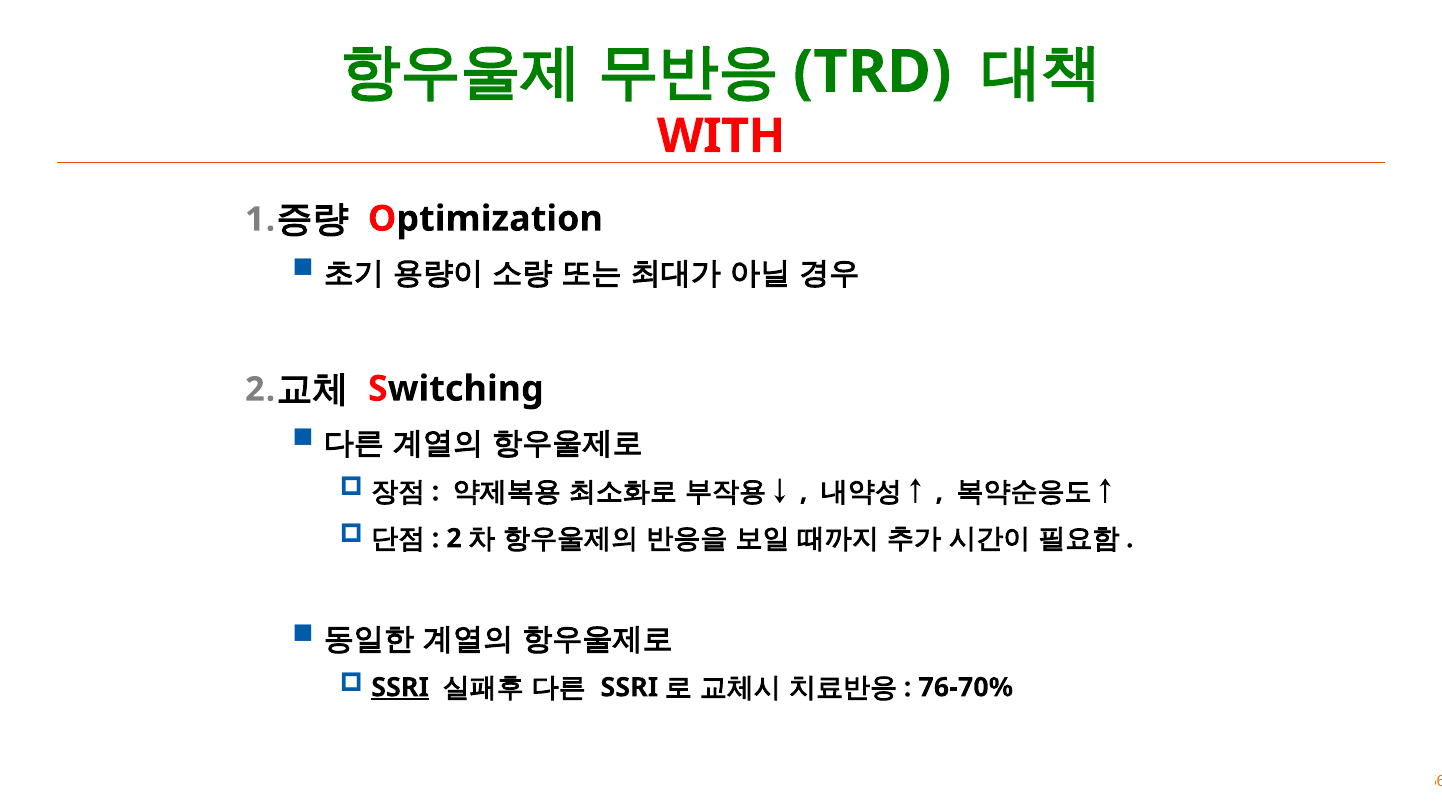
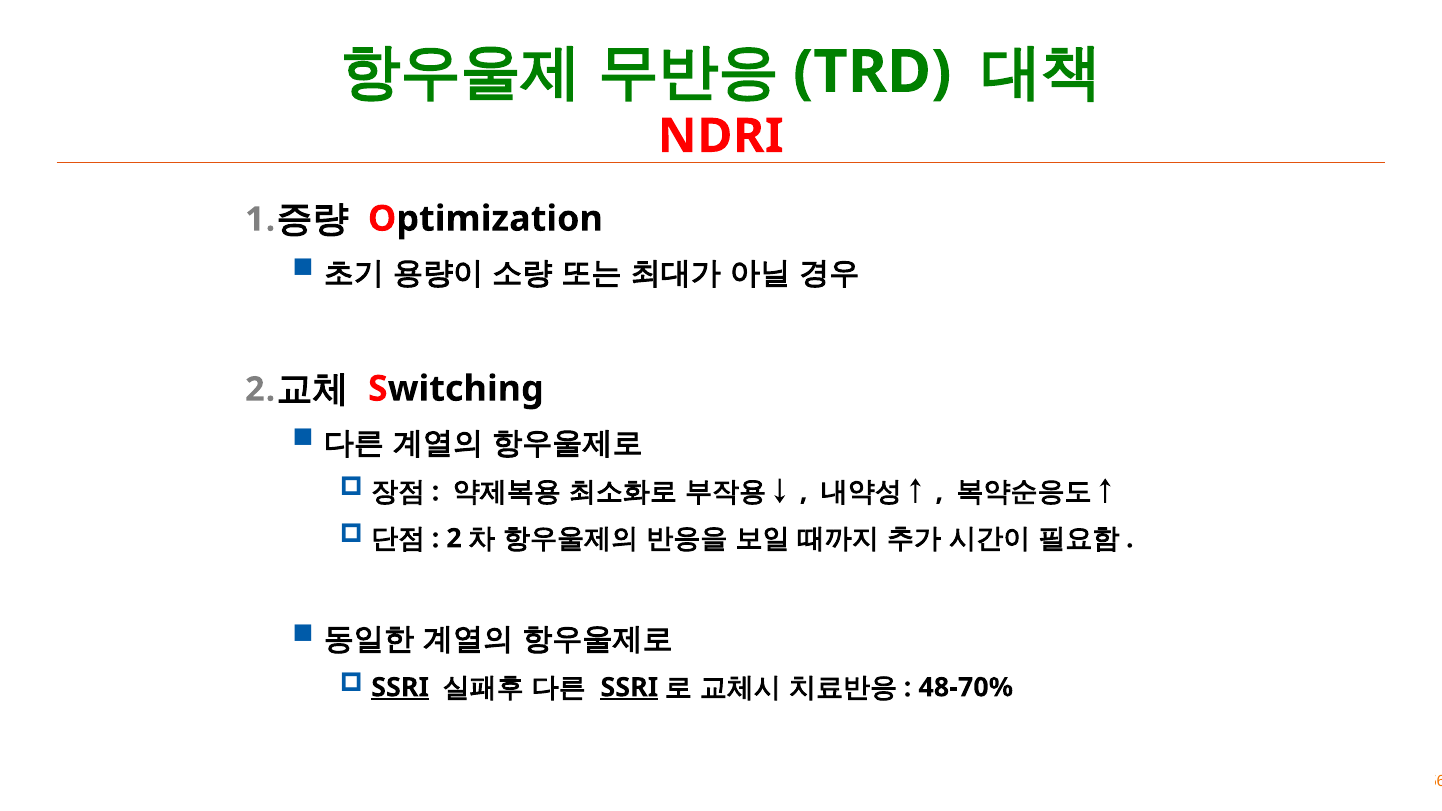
WITH: WITH -> NDRI (721, 136)
SSRI underline: none -> present (629, 688)
76-70%: 76-70% -> 48-70% (966, 688)
